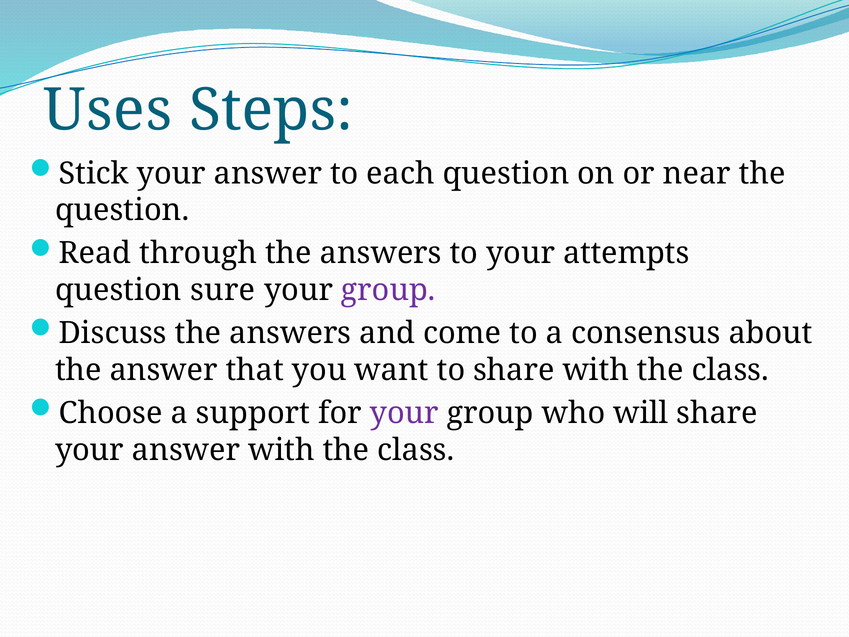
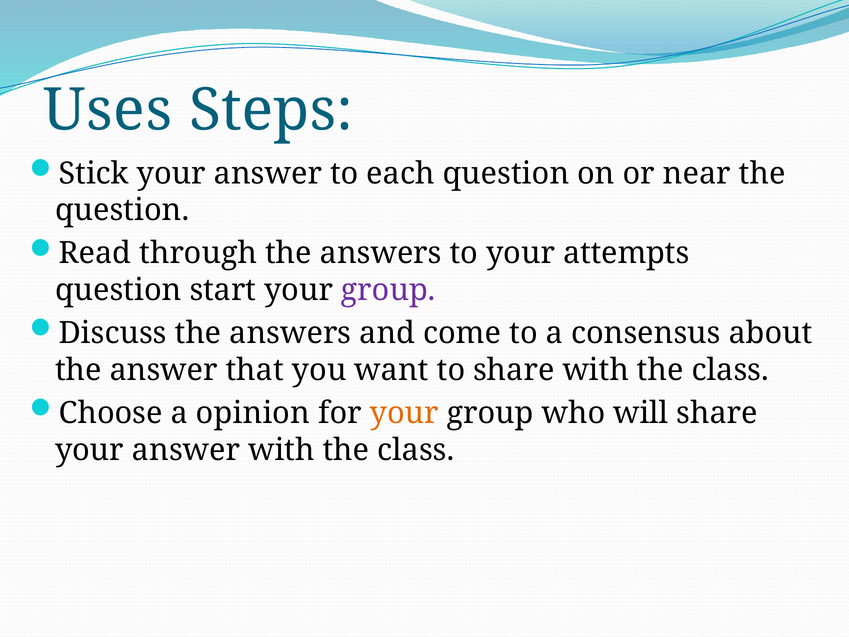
sure: sure -> start (223, 290)
support: support -> opinion (253, 413)
your colour: purple -> orange (404, 413)
